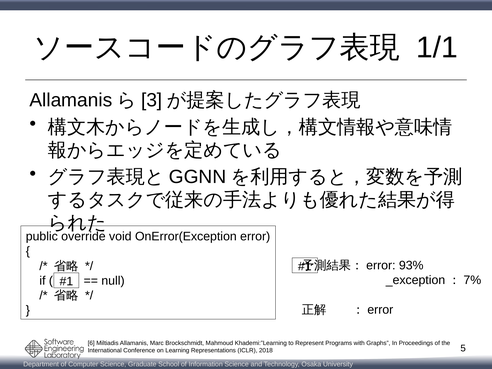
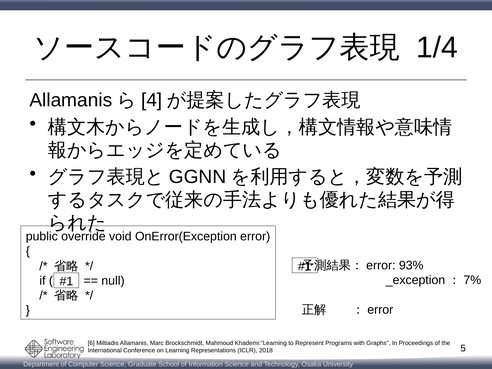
1/1: 1/1 -> 1/4 (437, 48)
3: 3 -> 4 (152, 100)
